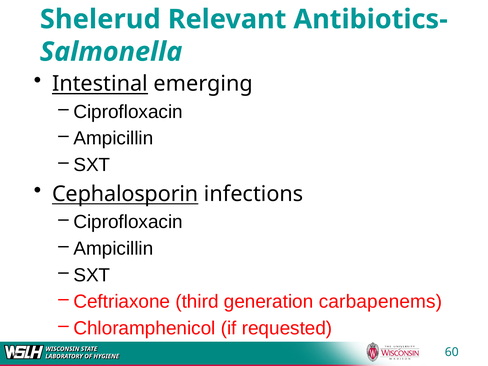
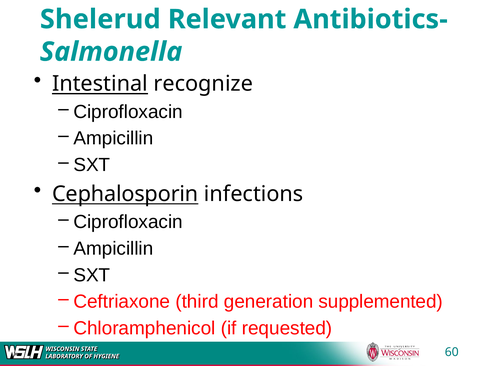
emerging: emerging -> recognize (203, 84)
carbapenems: carbapenems -> supplemented (381, 302)
